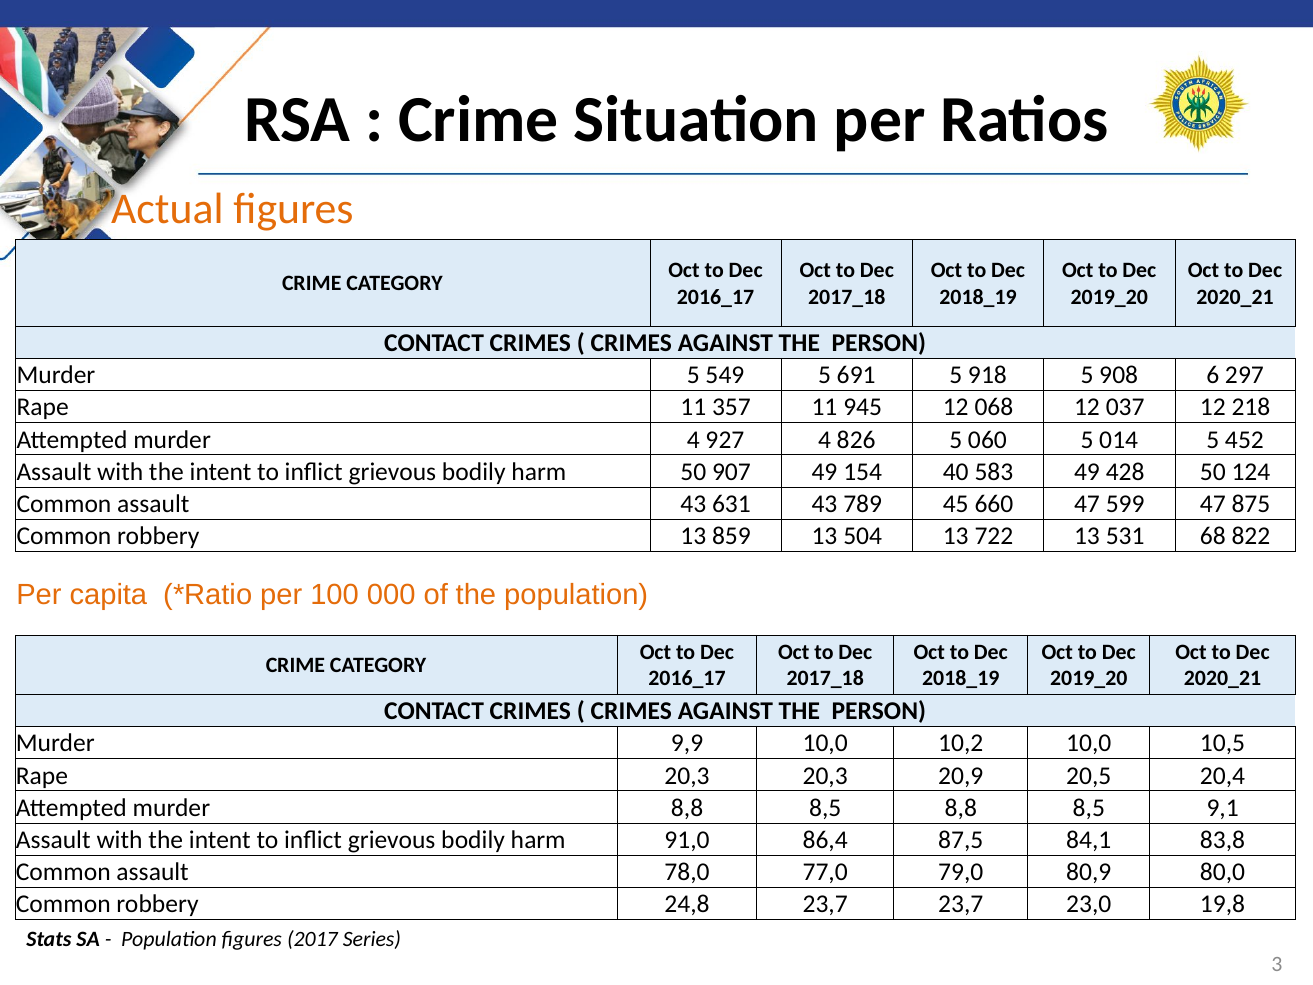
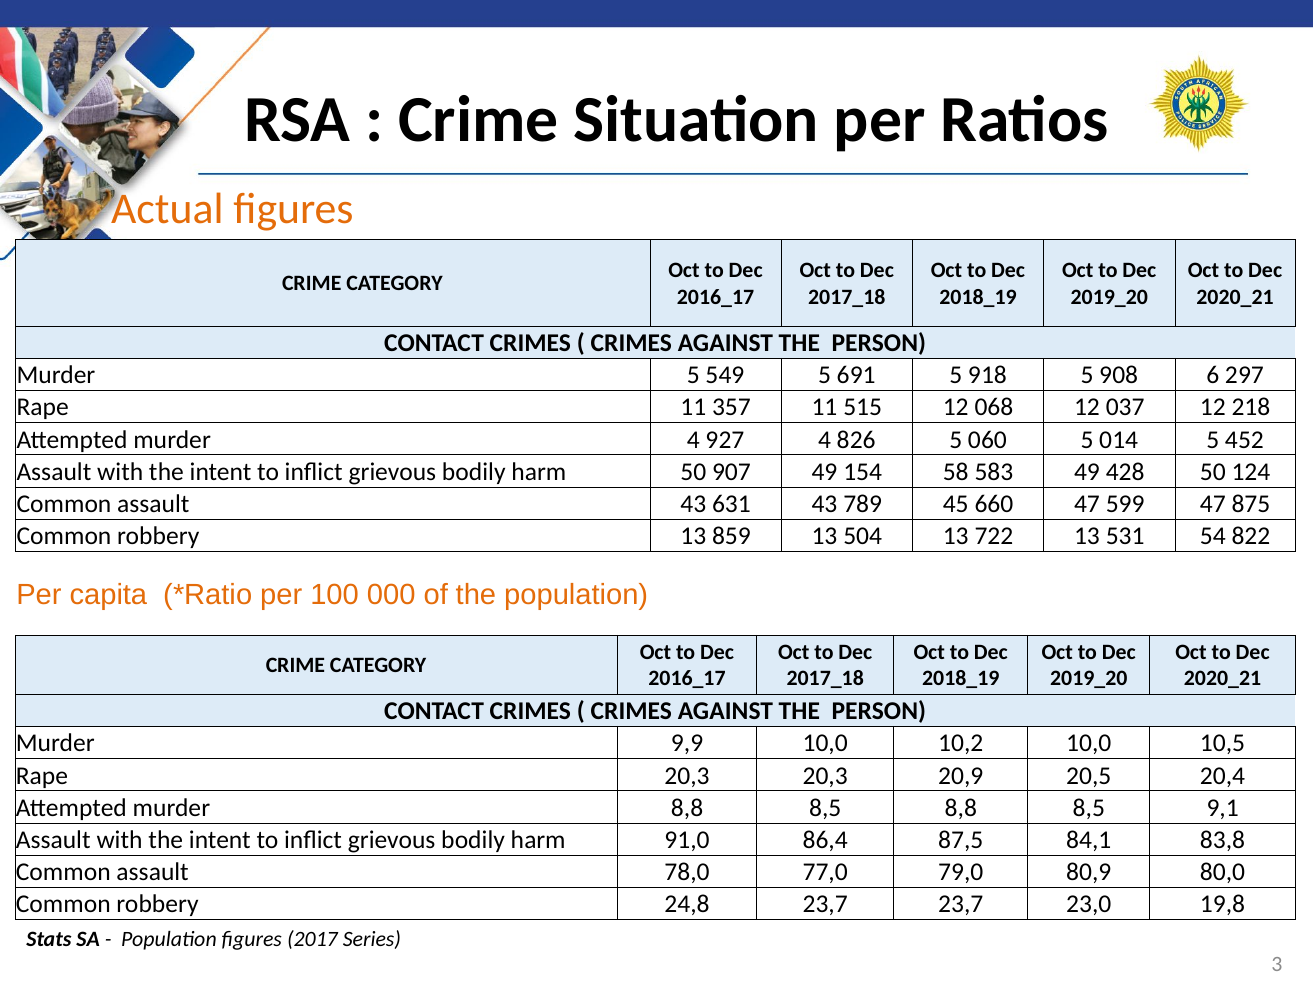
945: 945 -> 515 (863, 407)
40: 40 -> 58 (956, 472)
68: 68 -> 54 (1213, 536)
